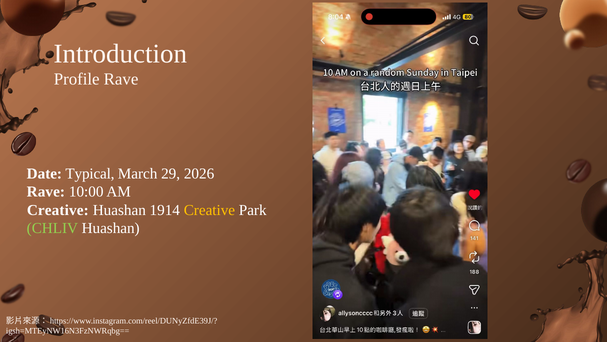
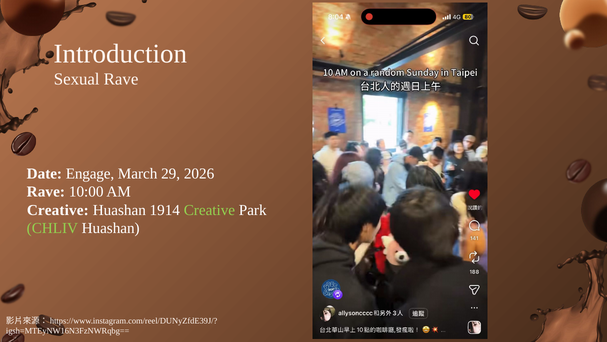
Profile: Profile -> Sexual (77, 79)
Typical: Typical -> Engage (90, 173)
Creative colour: yellow -> light green (209, 210)
